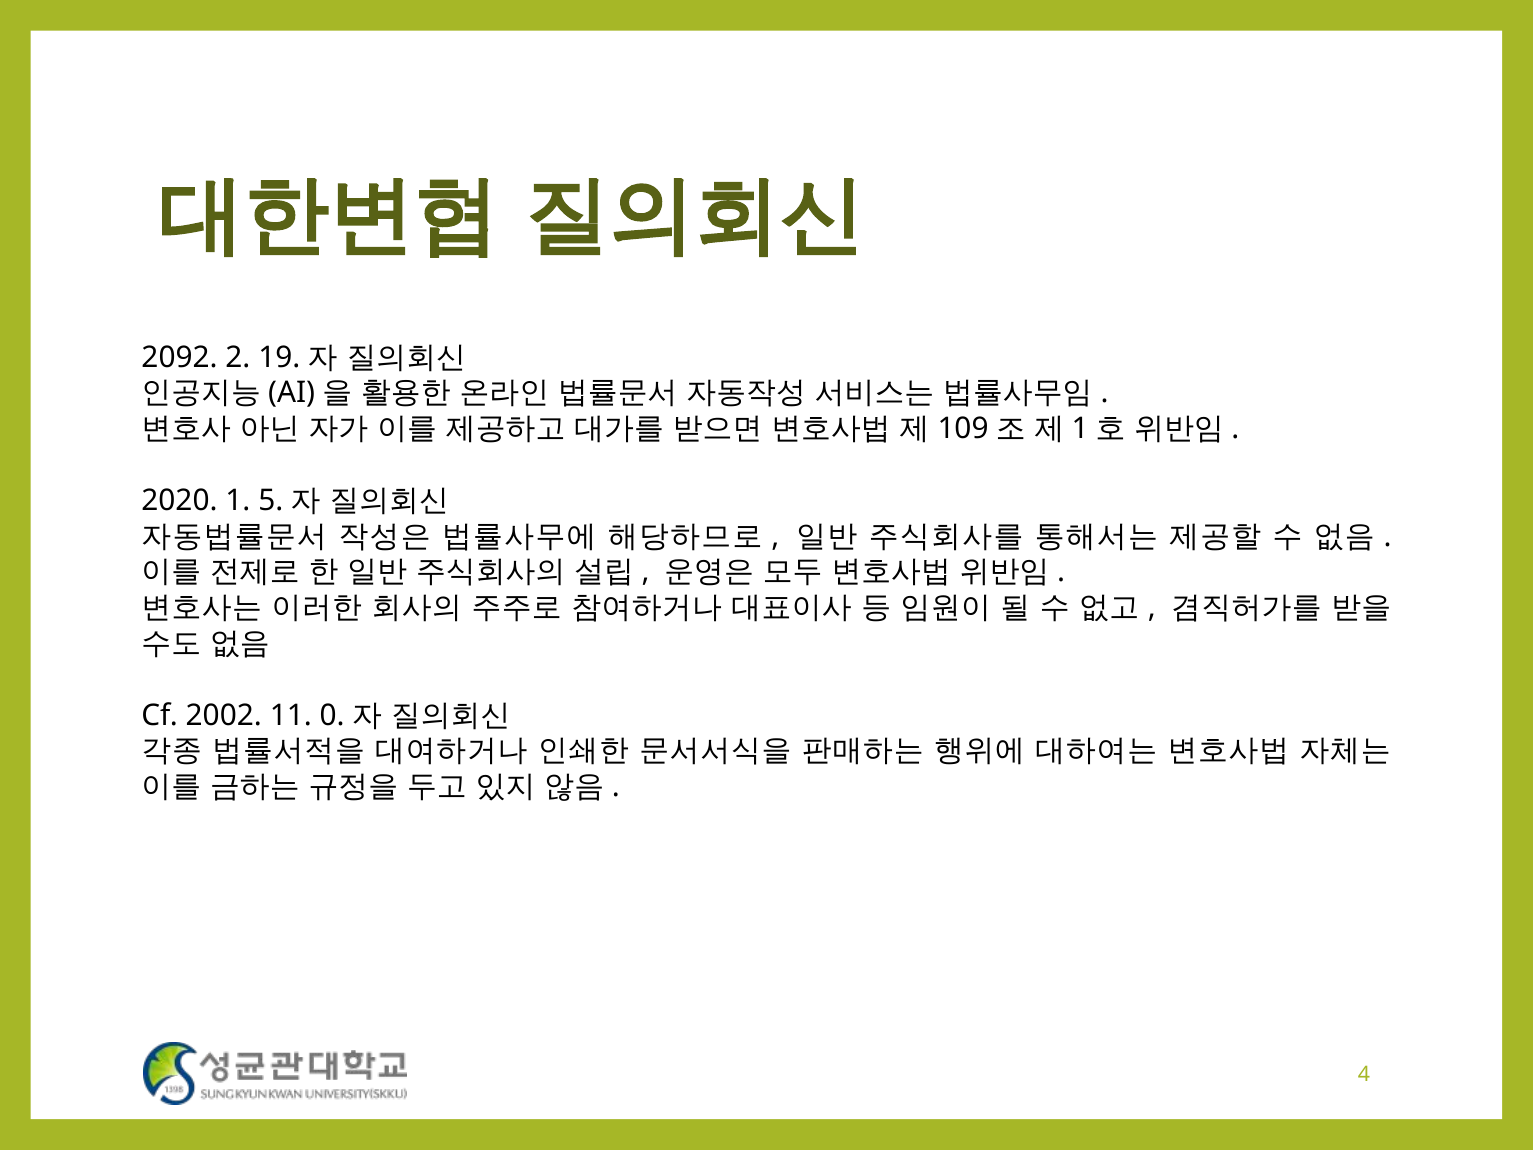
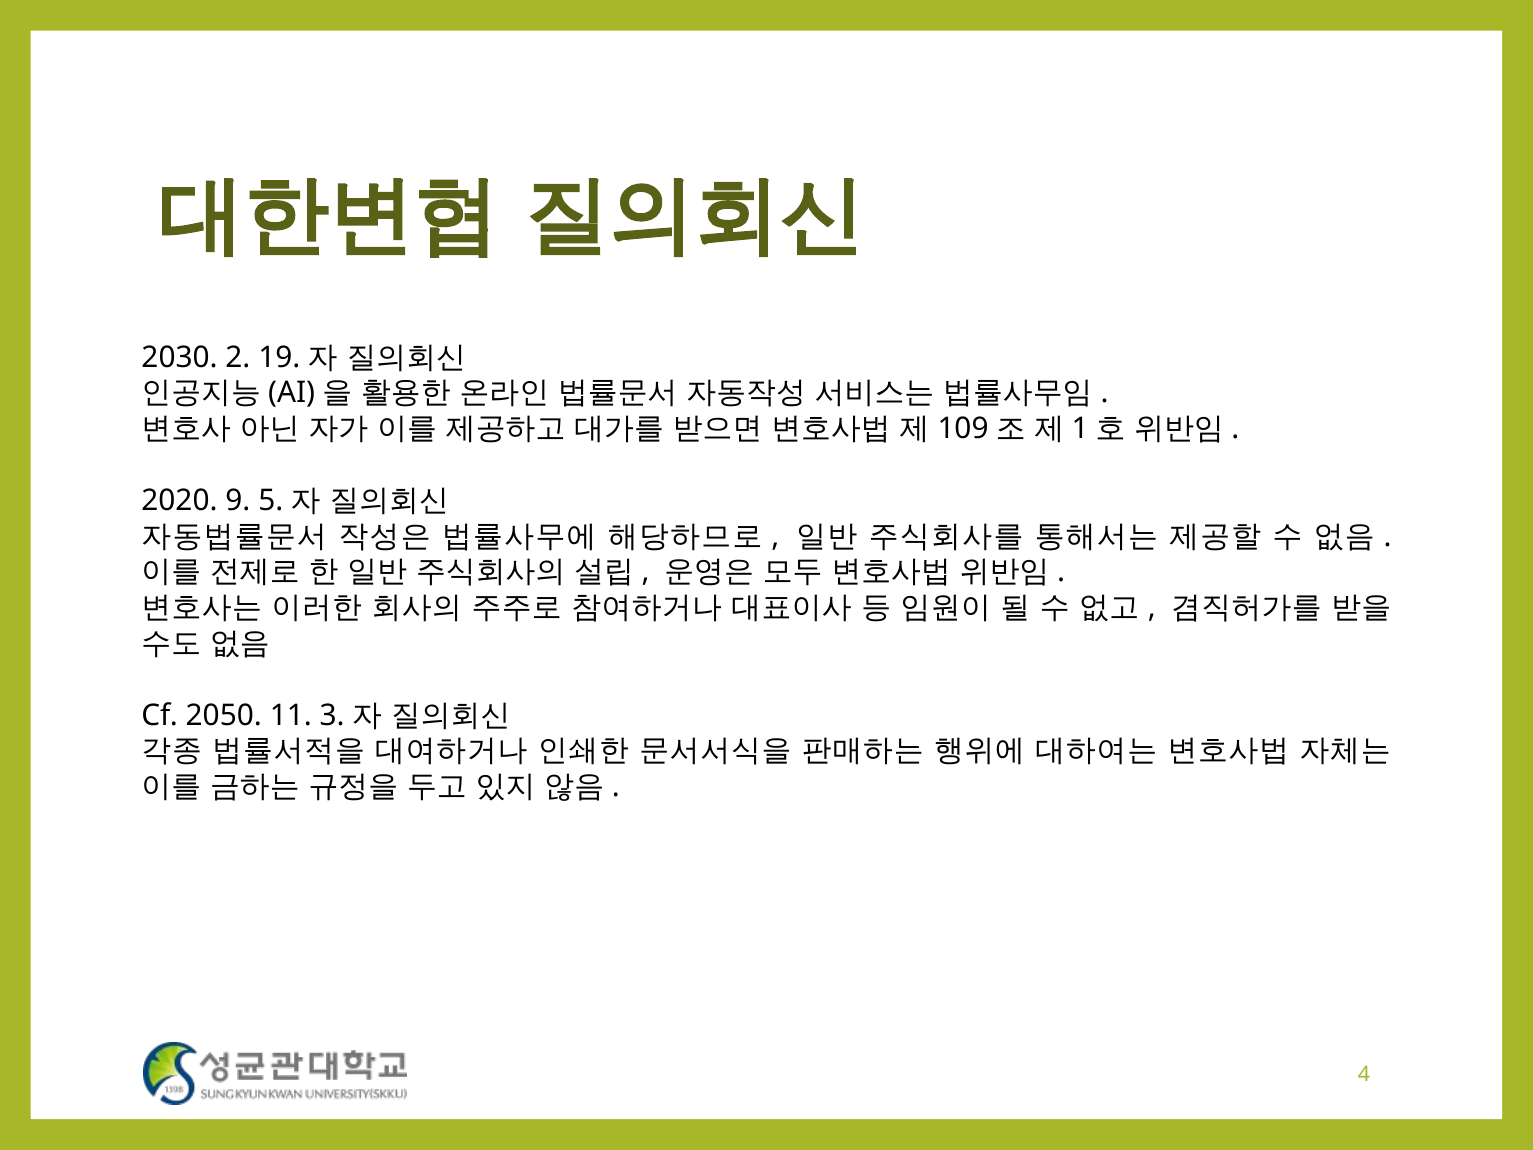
2092: 2092 -> 2030 (180, 357)
1: 1 -> 9 (238, 500)
2002: 2002 -> 2050 (224, 715)
0: 0 -> 3 (332, 715)
